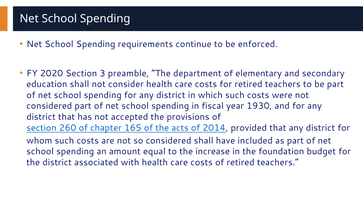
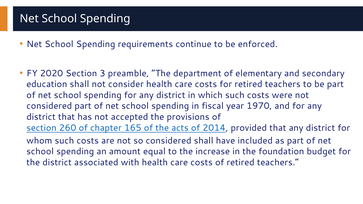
1930: 1930 -> 1970 (259, 106)
